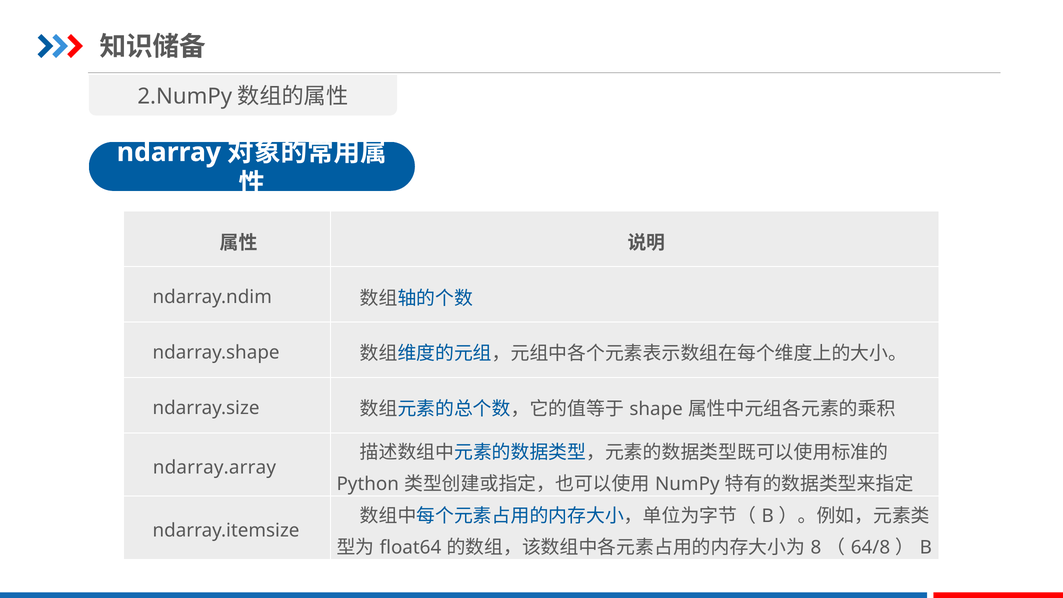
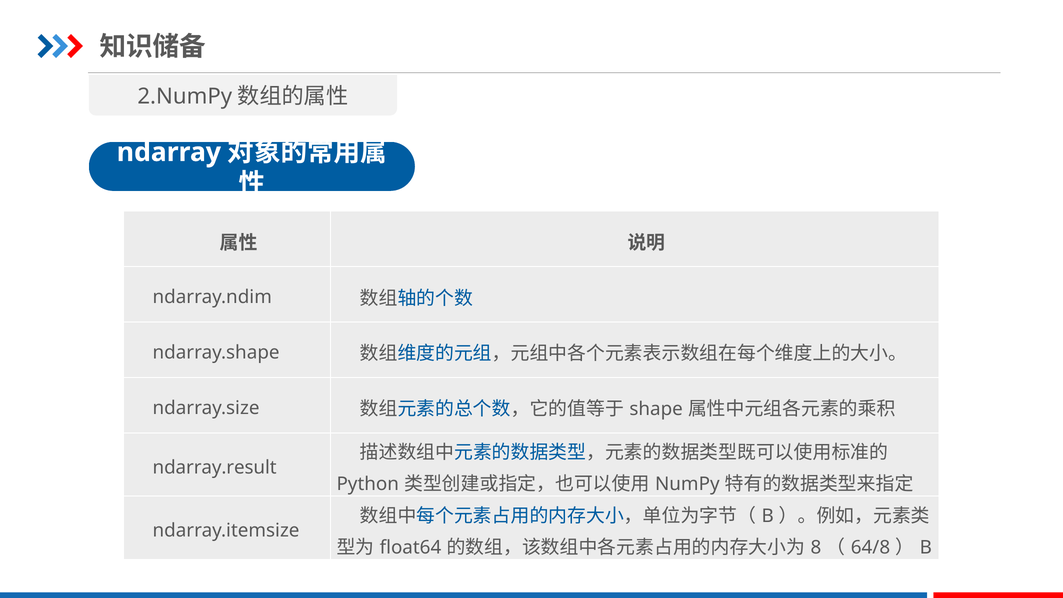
ndarray.array: ndarray.array -> ndarray.result (215, 468)
